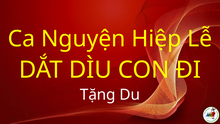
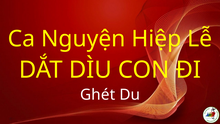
Tặng: Tặng -> Ghét (98, 94)
